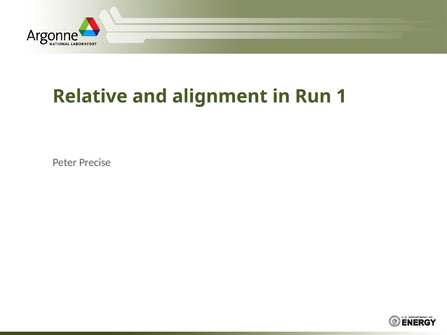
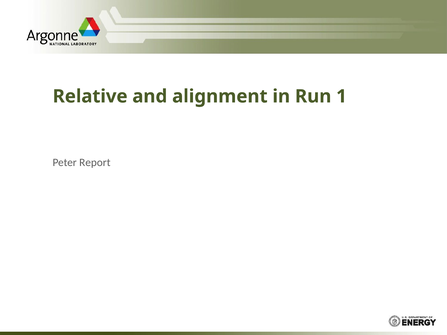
Precise: Precise -> Report (95, 163)
